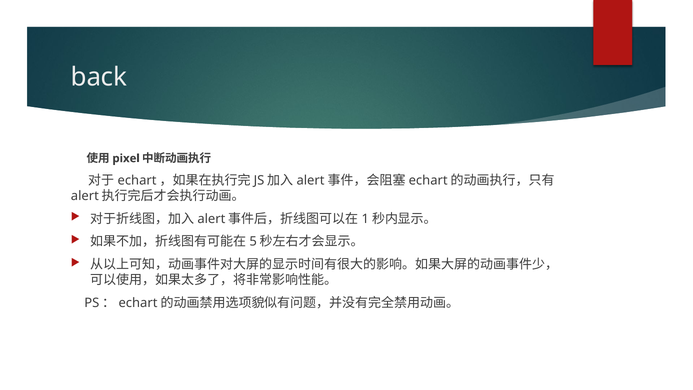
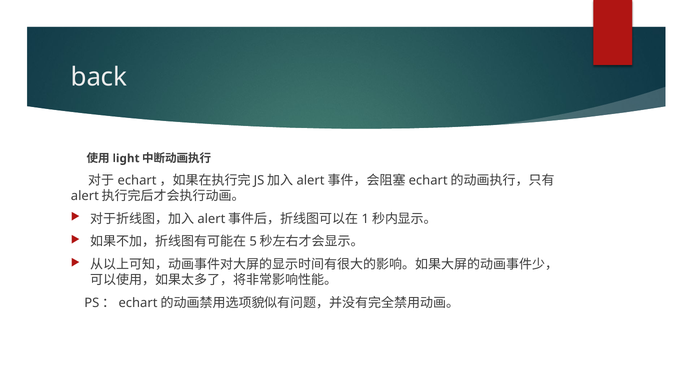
pixel: pixel -> light (126, 158)
